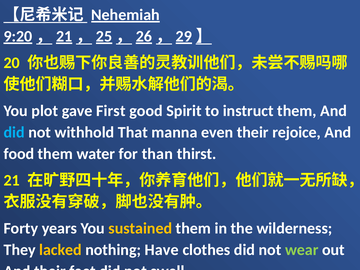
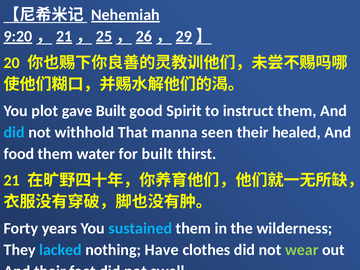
gave First: First -> Built (111, 111)
even: even -> seen (217, 132)
rejoice: rejoice -> healed (297, 132)
for than: than -> built (157, 154)
sustained colour: yellow -> light blue (140, 228)
lacked colour: yellow -> light blue (60, 250)
